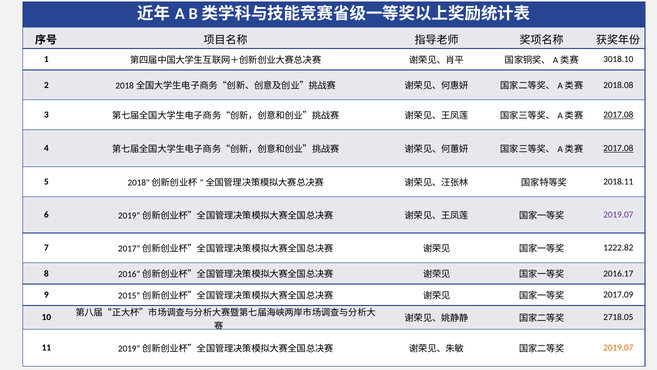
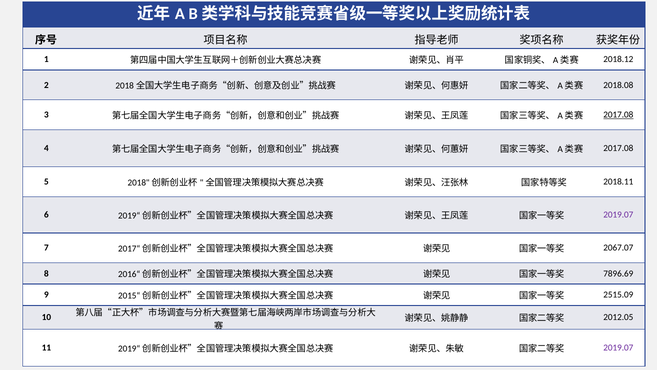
3018.10: 3018.10 -> 2018.12 (618, 59)
2017.08 underline: present -> none (618, 148)
1222.82: 1222.82 -> 2067.07 (618, 248)
2016.17: 2016.17 -> 7896.69 (618, 273)
2017.09: 2017.09 -> 2515.09 (618, 295)
2718.05: 2718.05 -> 2012.05 (618, 317)
2019.07 colour: orange -> purple (618, 347)
